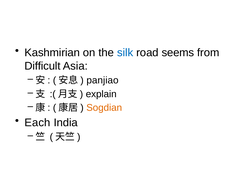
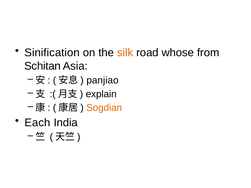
Kashmirian: Kashmirian -> Sinification (52, 53)
silk colour: blue -> orange (125, 53)
seems: seems -> whose (178, 53)
Difficult: Difficult -> Schitan (43, 66)
